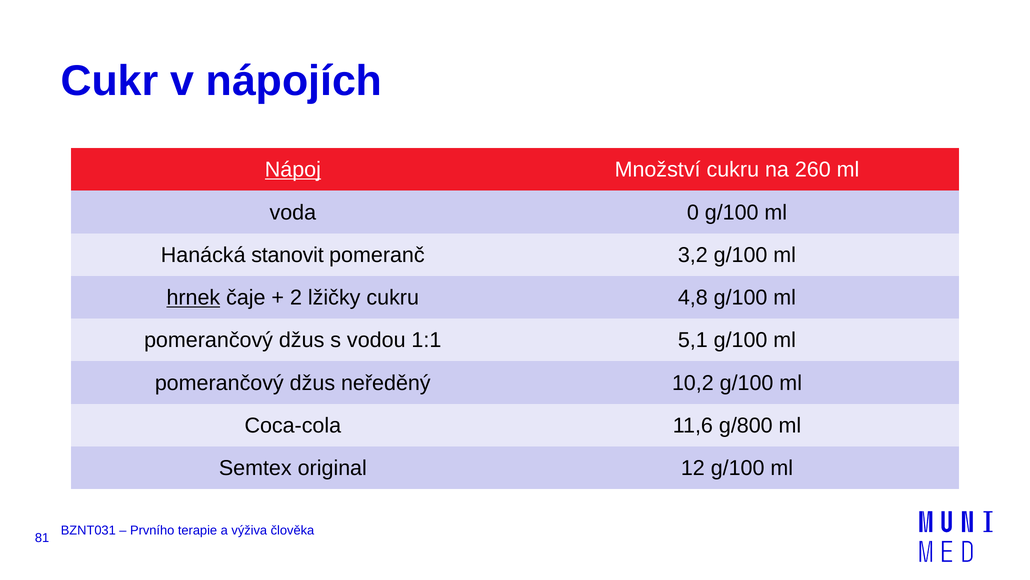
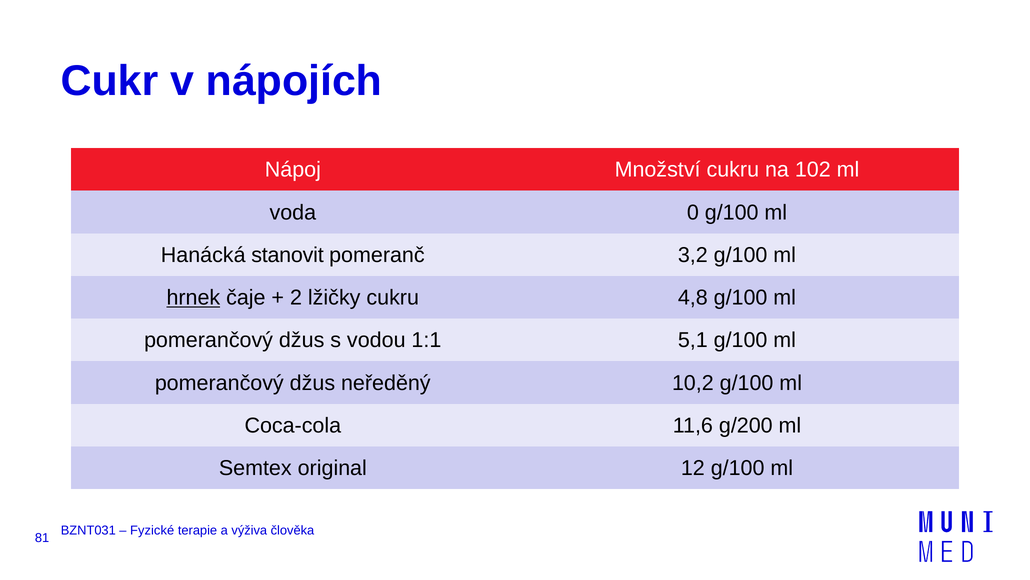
Nápoj underline: present -> none (293, 170)
260: 260 -> 102 (813, 170)
g/800: g/800 -> g/200 (746, 425)
Prvního: Prvního -> Fyzické (152, 530)
